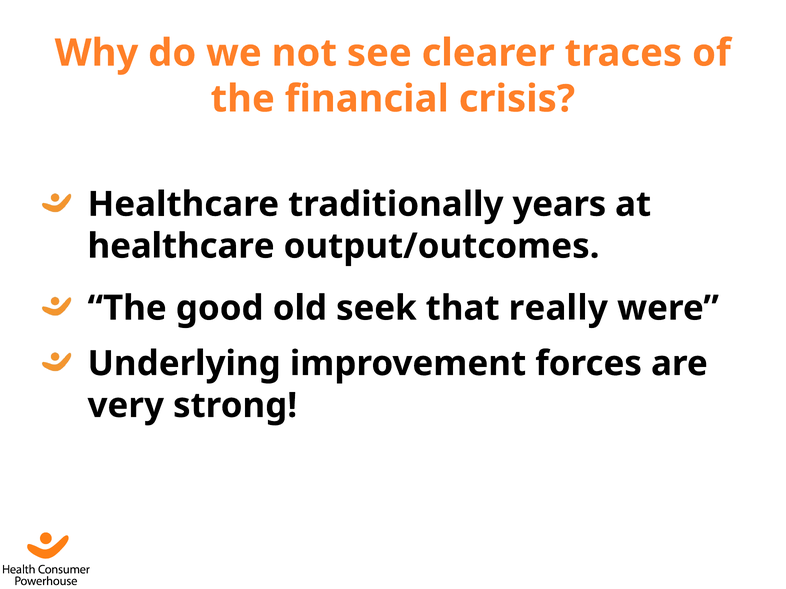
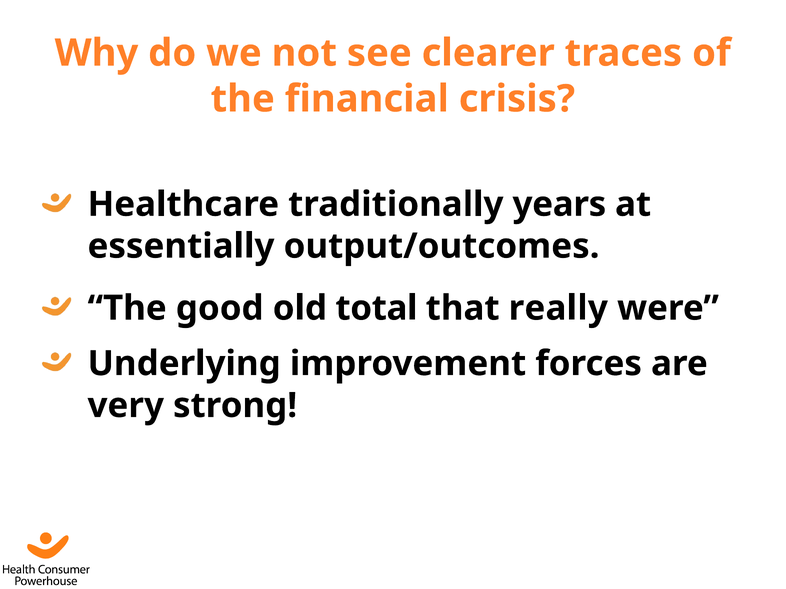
healthcare: healthcare -> essentially (181, 246)
seek: seek -> total (376, 308)
